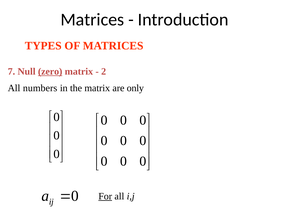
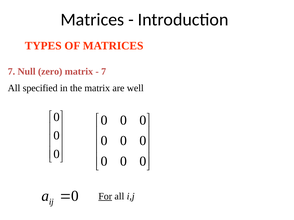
zero underline: present -> none (50, 72)
2: 2 -> 7 (104, 72)
numbers: numbers -> specified (40, 88)
only: only -> well (135, 88)
